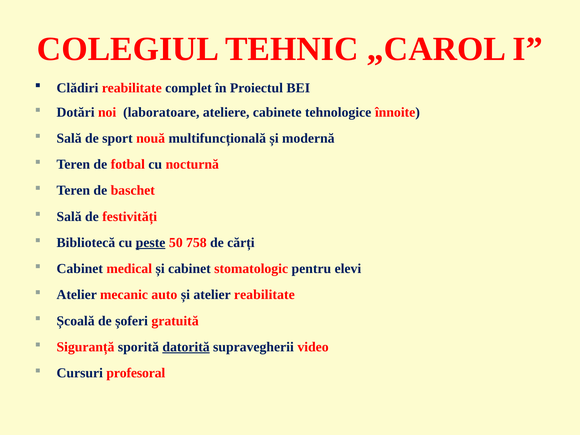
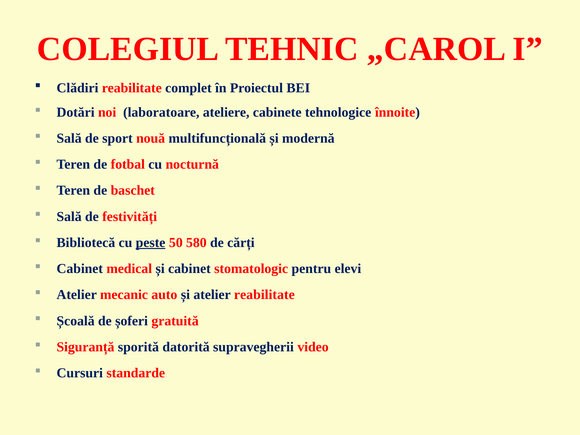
758: 758 -> 580 (196, 243)
datorită underline: present -> none (186, 347)
profesoral: profesoral -> standarde (136, 373)
